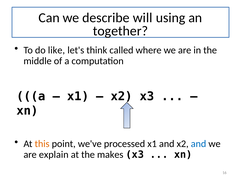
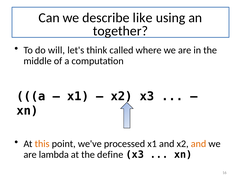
will: will -> like (143, 18)
like: like -> will (56, 50)
and colour: blue -> orange (199, 144)
explain: explain -> lambda (54, 154)
makes: makes -> define (110, 154)
